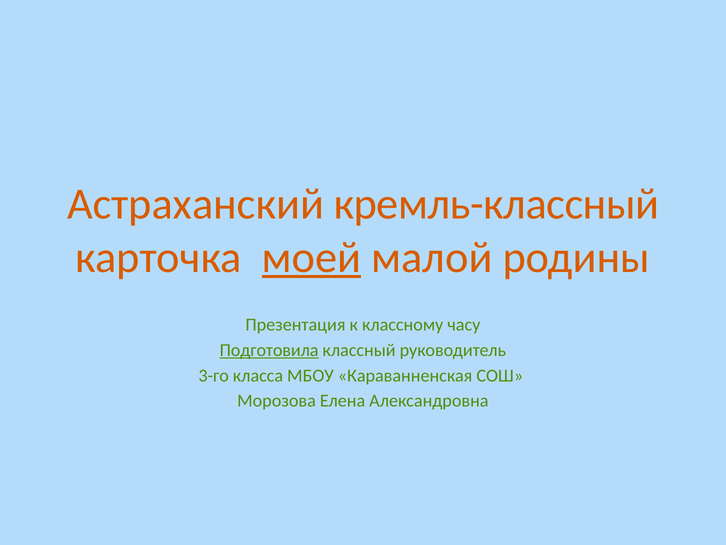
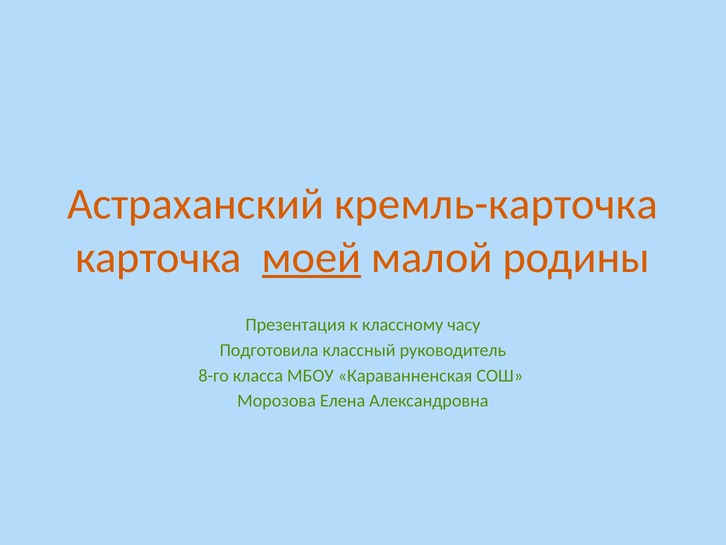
кремль-классный: кремль-классный -> кремль-карточка (496, 204)
Подготовила underline: present -> none (269, 350)
3-го: 3-го -> 8-го (214, 375)
